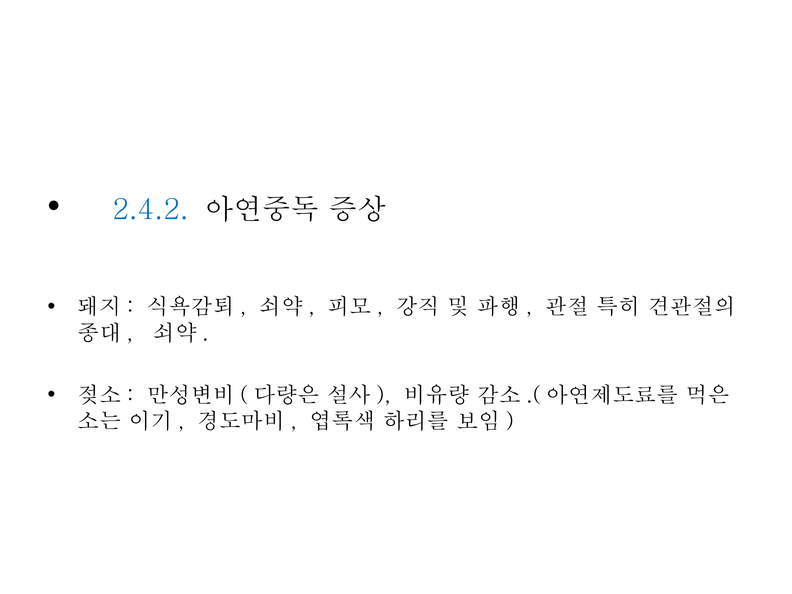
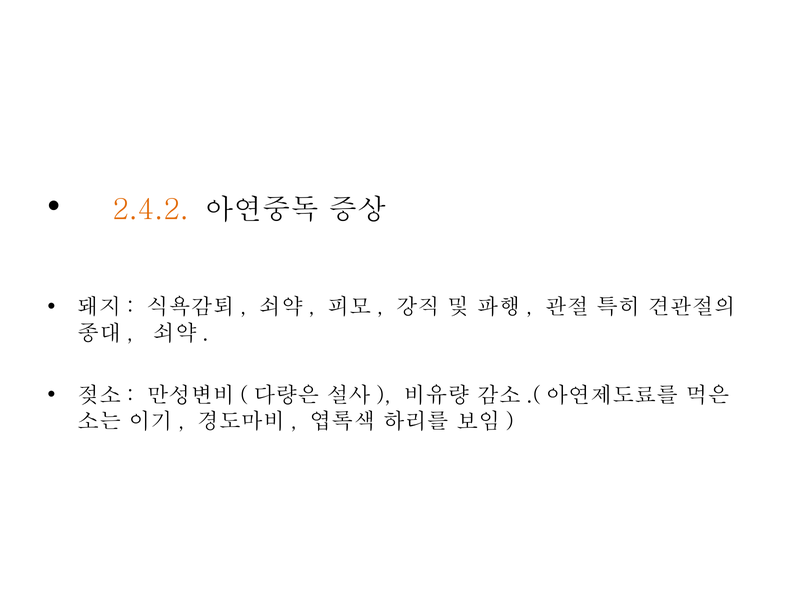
2.4.2 colour: blue -> orange (150, 210)
